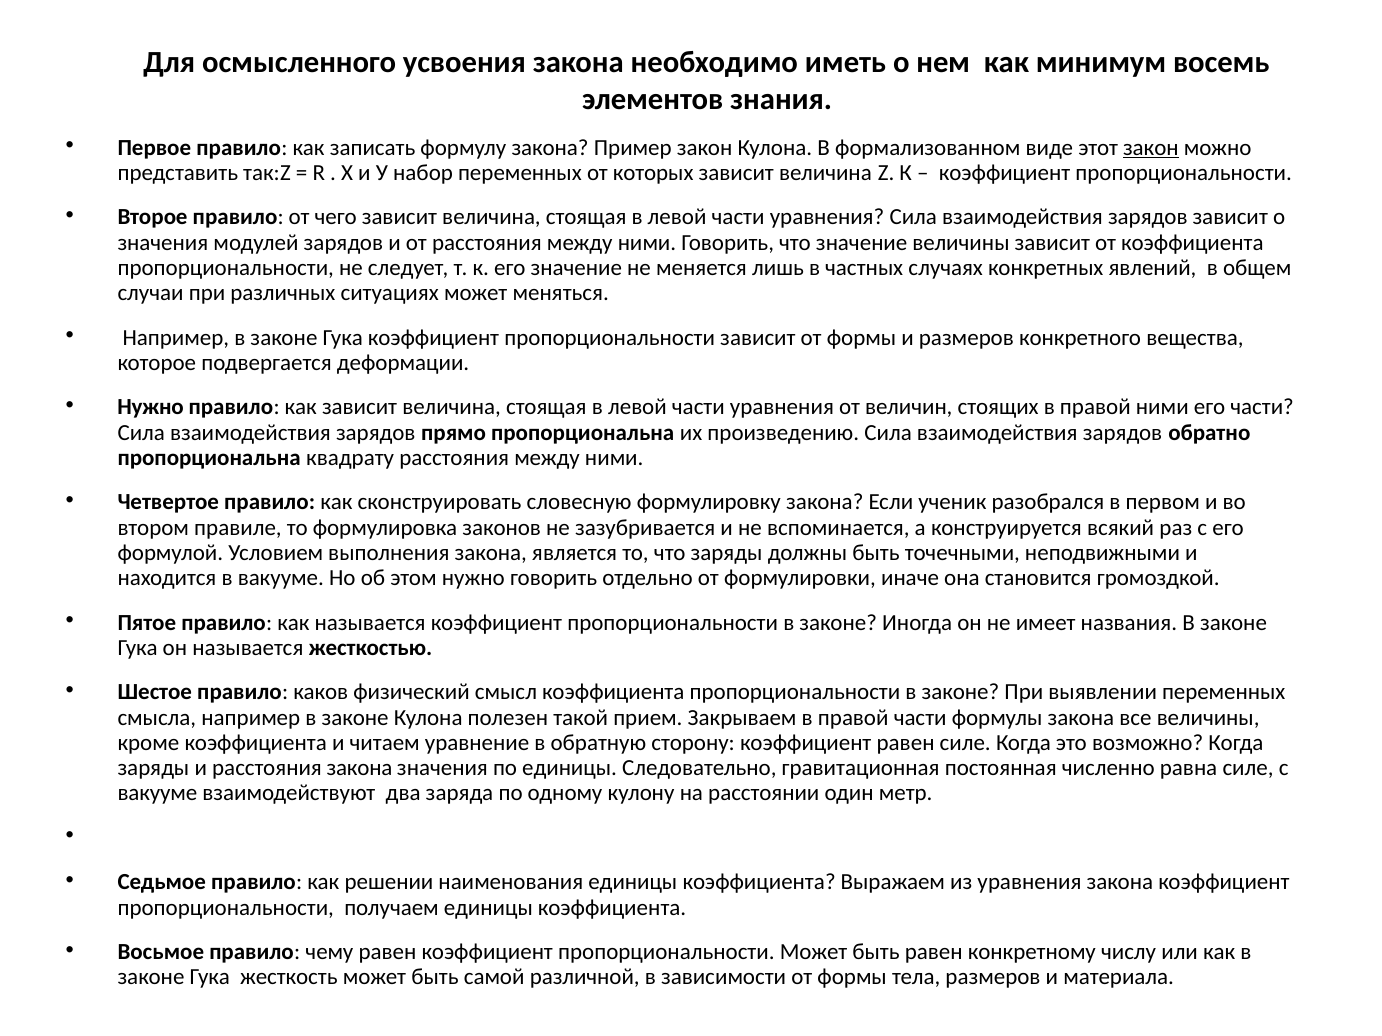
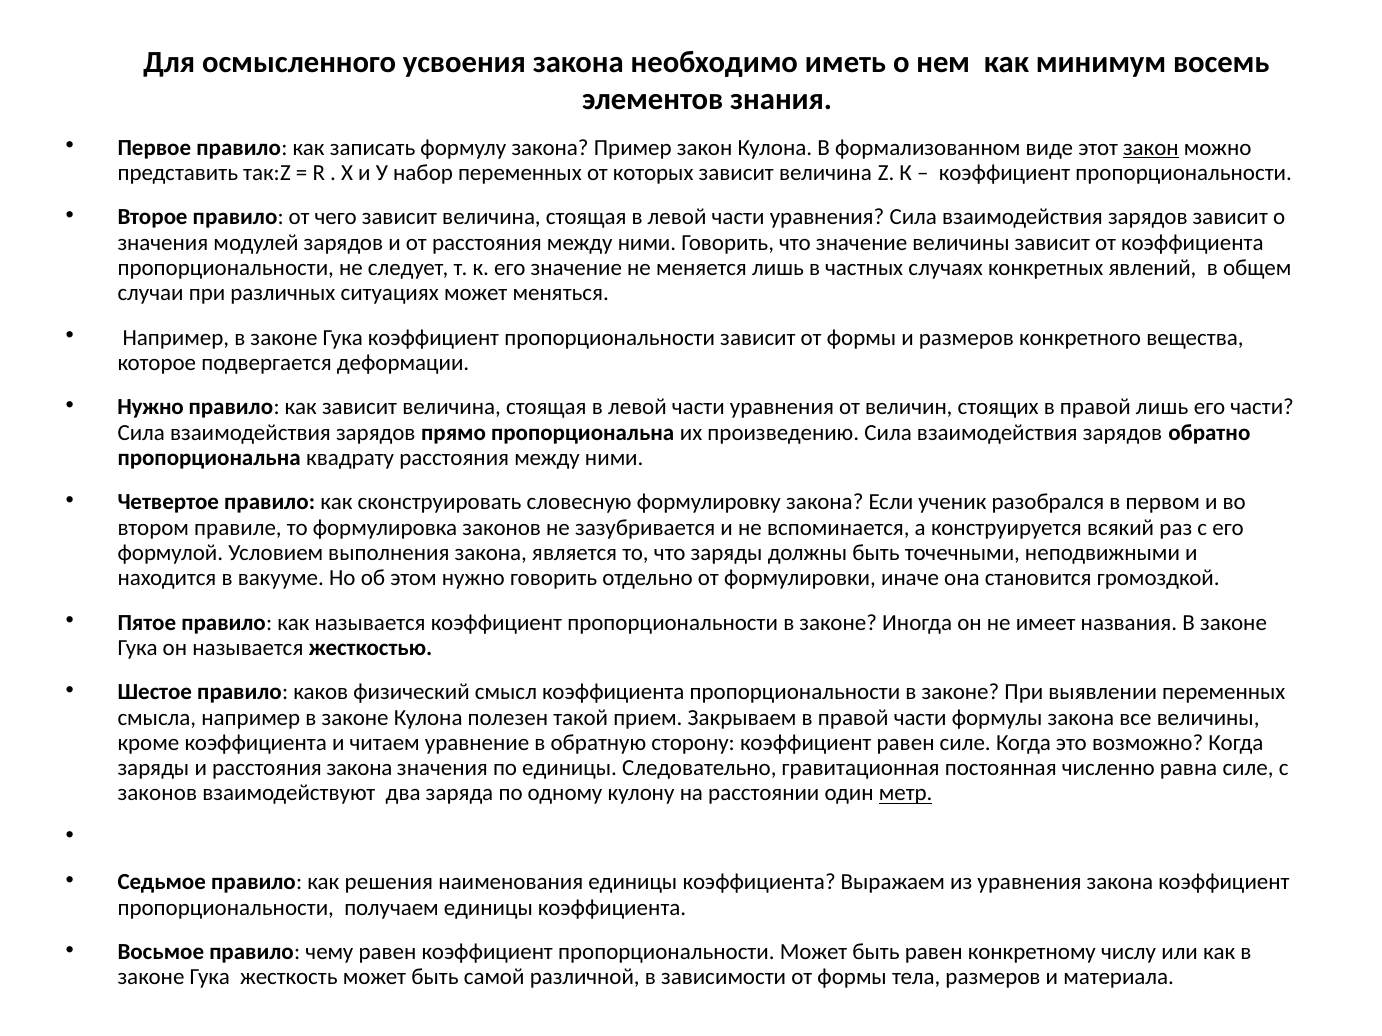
правой ними: ними -> лишь (1162, 408)
вакууме: вакууме -> законов (157, 794)
метр underline: none -> present (906, 794)
решении: решении -> решения (389, 883)
